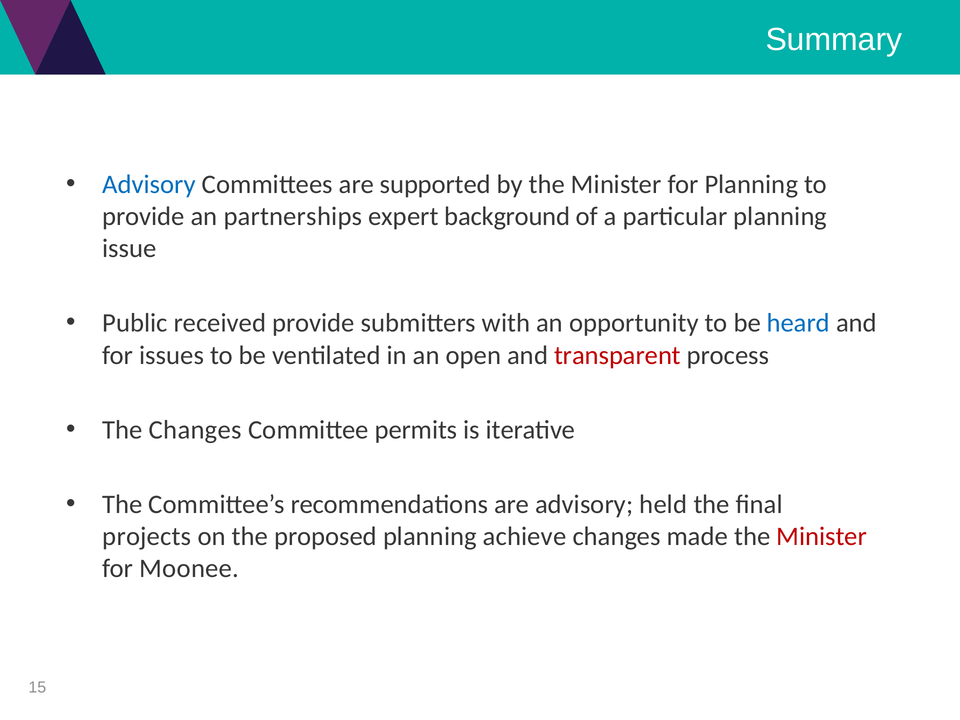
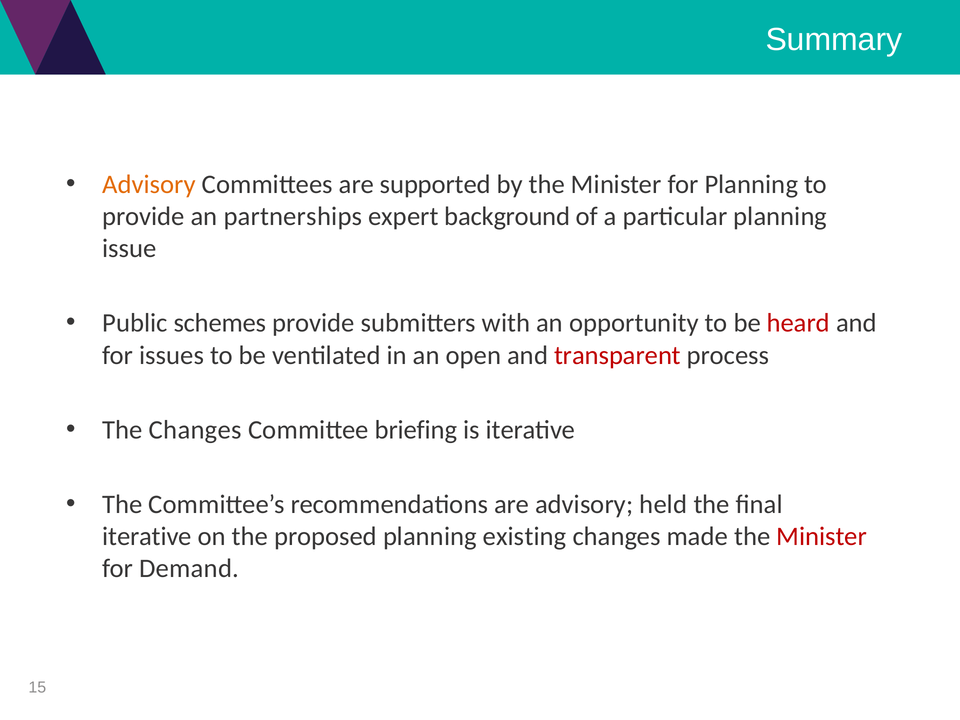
Advisory colour: blue -> orange (149, 184)
received: received -> schemes (220, 323)
heard colour: blue -> red (798, 323)
permits: permits -> briefing (416, 430)
projects: projects -> iterative (147, 537)
achieve: achieve -> existing (525, 537)
Moonee: Moonee -> Demand (189, 569)
